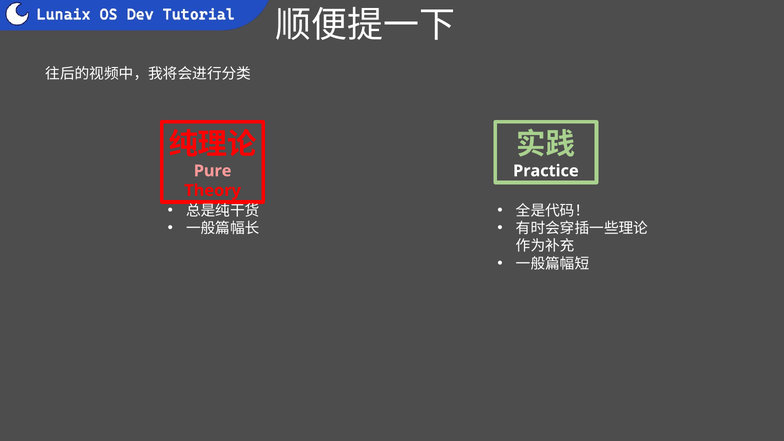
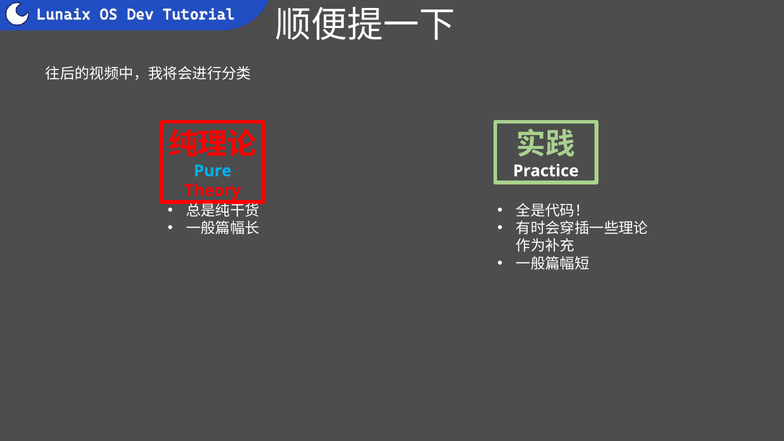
Pure colour: pink -> light blue (213, 171)
